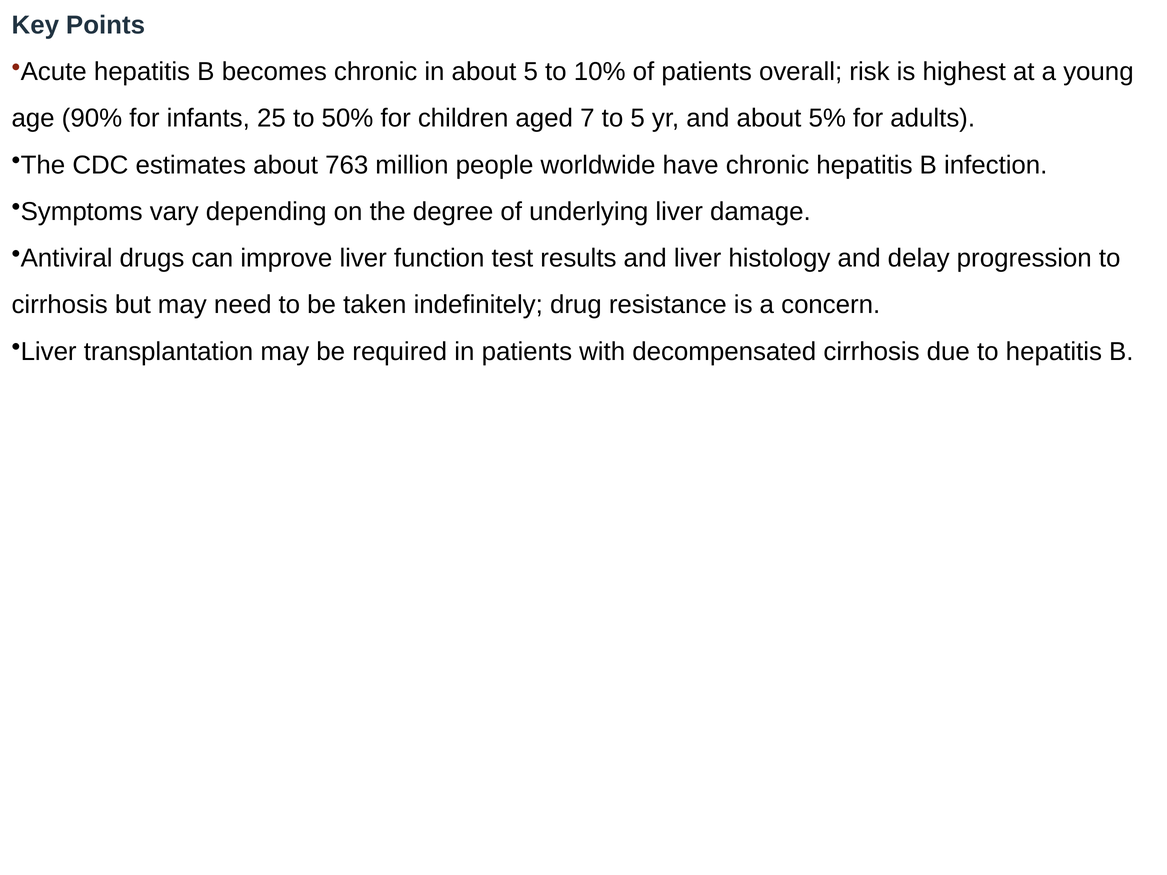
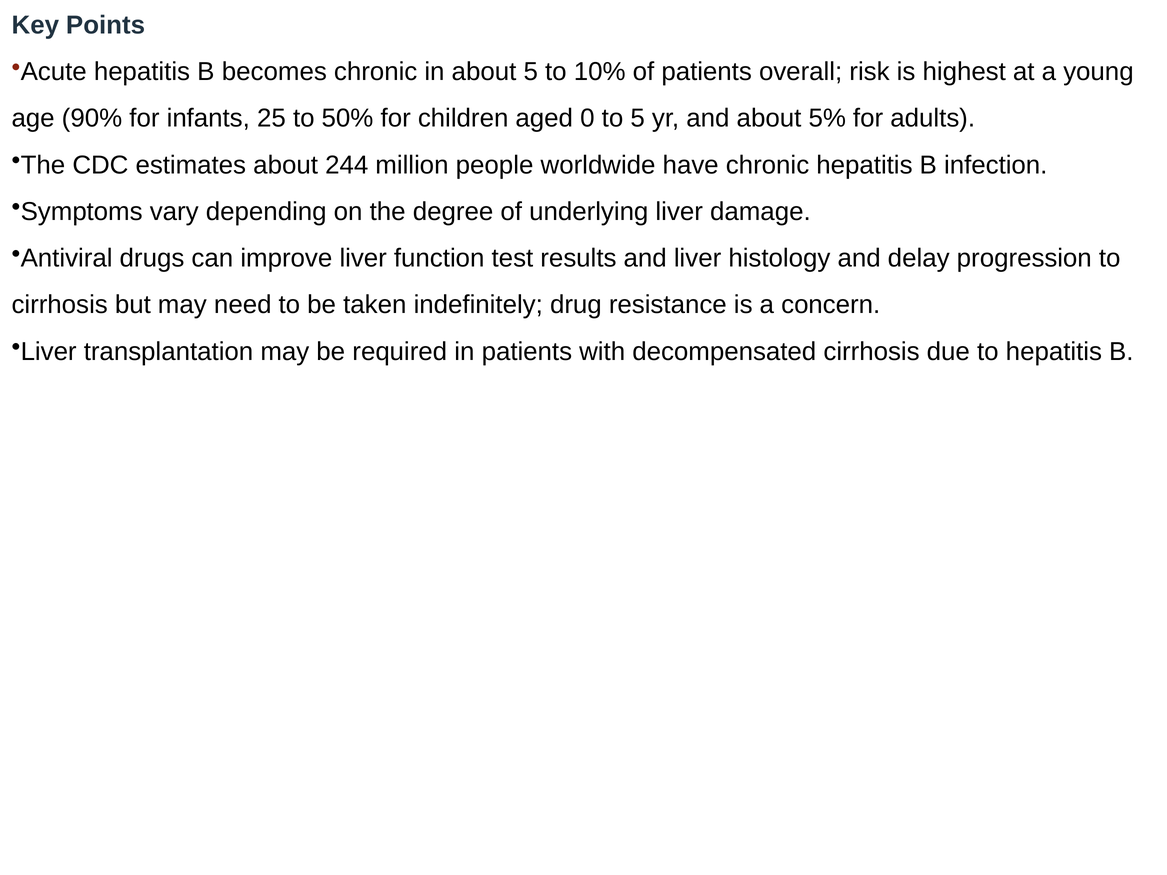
7: 7 -> 0 (587, 118)
763: 763 -> 244 (347, 165)
